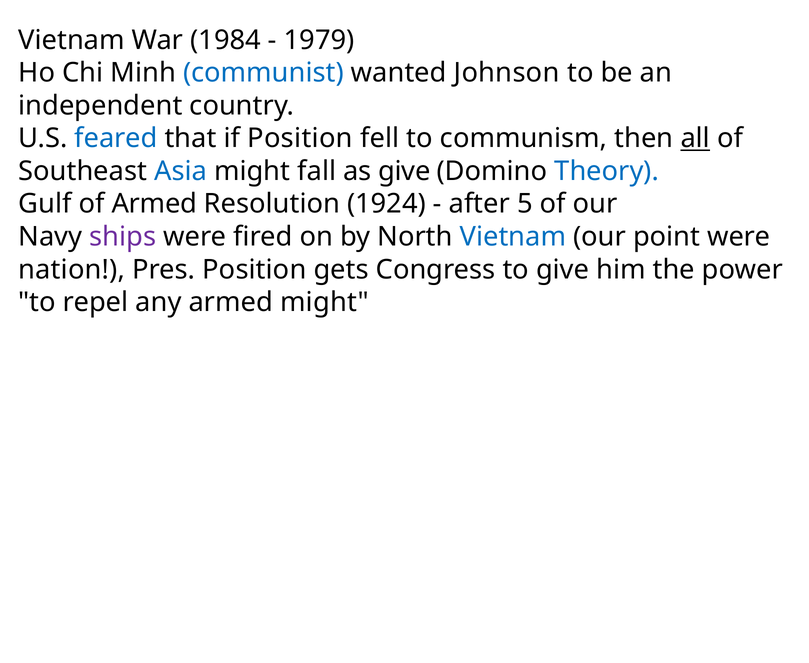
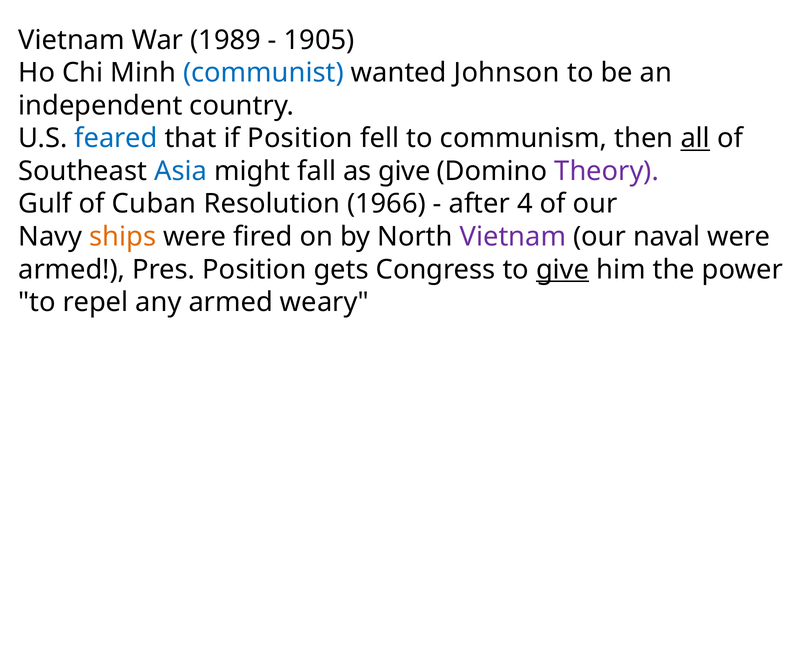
1984: 1984 -> 1989 (226, 40)
1979: 1979 -> 1905 (319, 40)
Theory colour: blue -> purple (607, 171)
of Armed: Armed -> Cuban (154, 204)
1924: 1924 -> 1966 (386, 204)
5: 5 -> 4 (525, 204)
ships colour: purple -> orange (123, 237)
Vietnam colour: blue -> purple (513, 237)
point: point -> naval (667, 237)
nation: nation -> armed (72, 270)
give underline: none -> present (563, 270)
armed might: might -> weary (324, 302)
